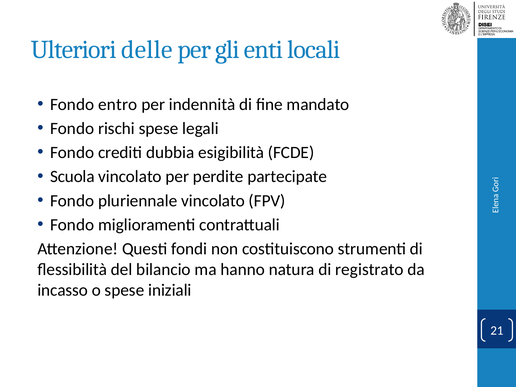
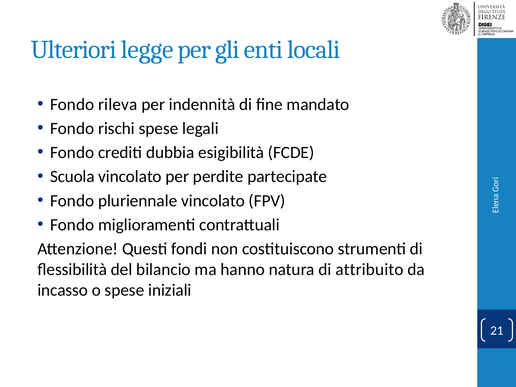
delle: delle -> legge (147, 50)
entro: entro -> rileva (118, 104)
registrato: registrato -> attribuito (369, 269)
